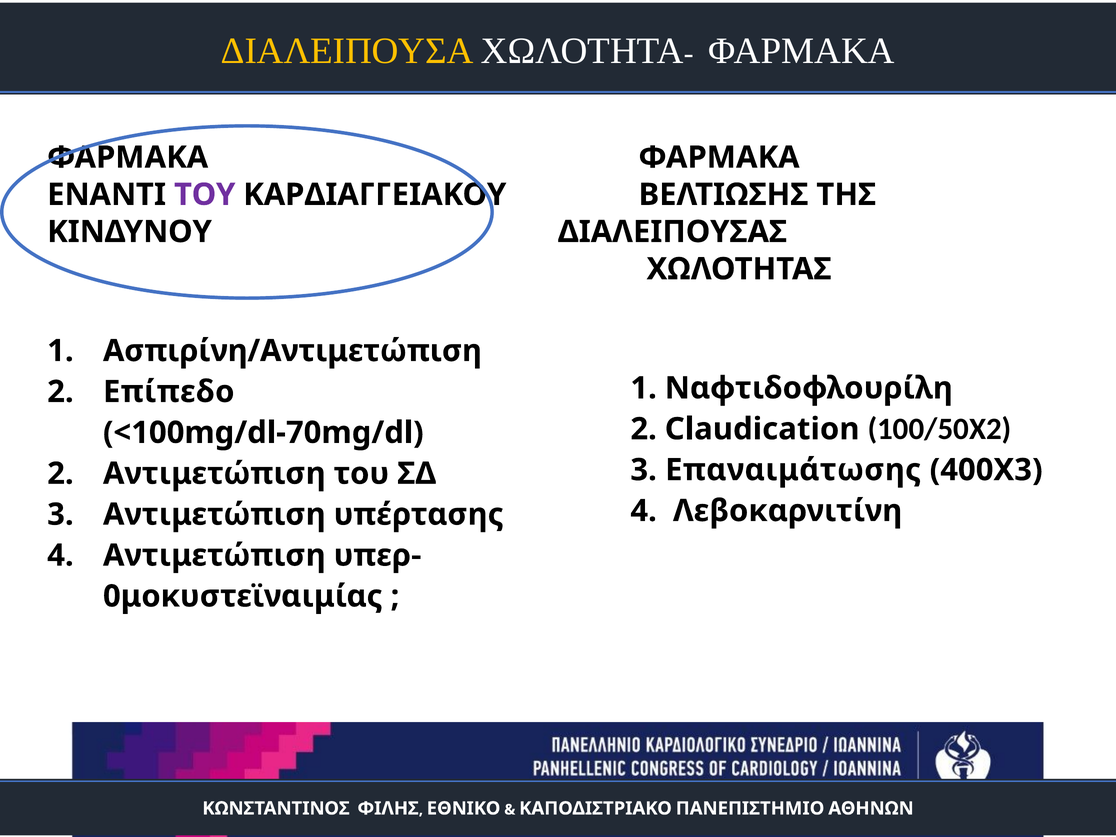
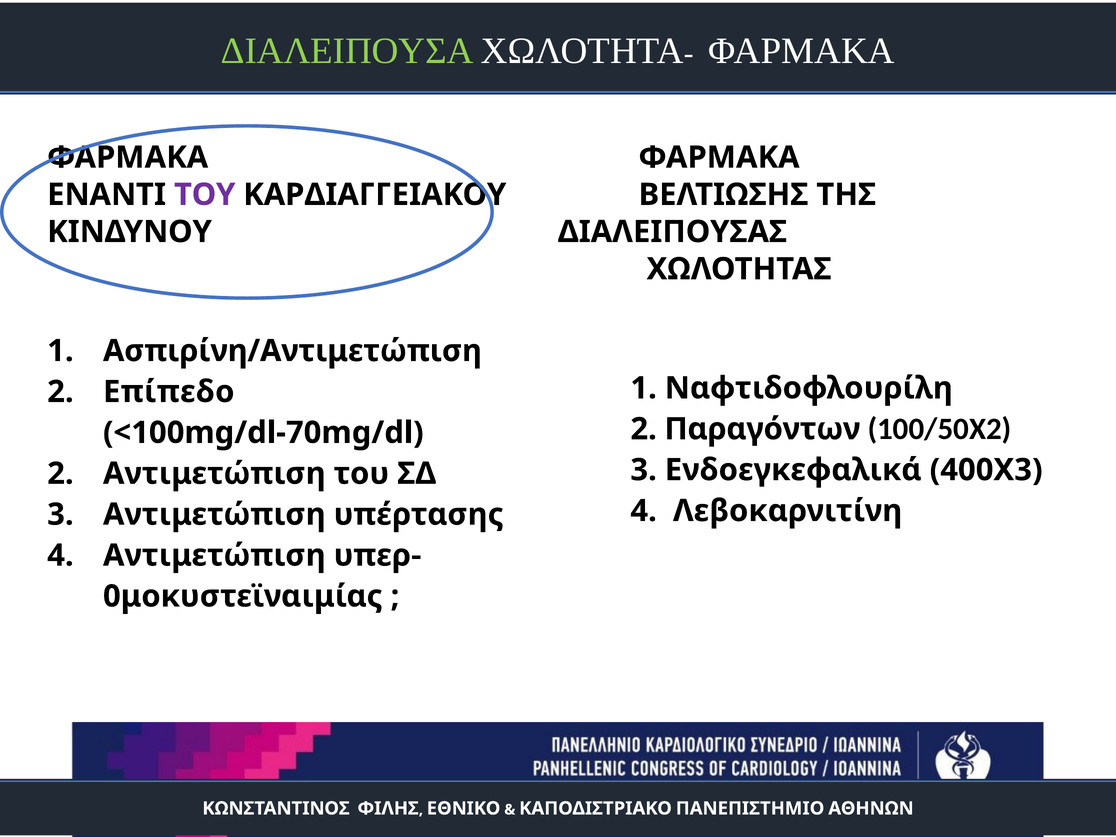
ΔΙΑΛΕΙΠΟΥΣΑ colour: yellow -> light green (347, 51)
Claudication: Claudication -> Παραγόντων (762, 429)
Επαναιμάτωσης: Επαναιμάτωσης -> Ενδοεγκεφαλικά (793, 470)
